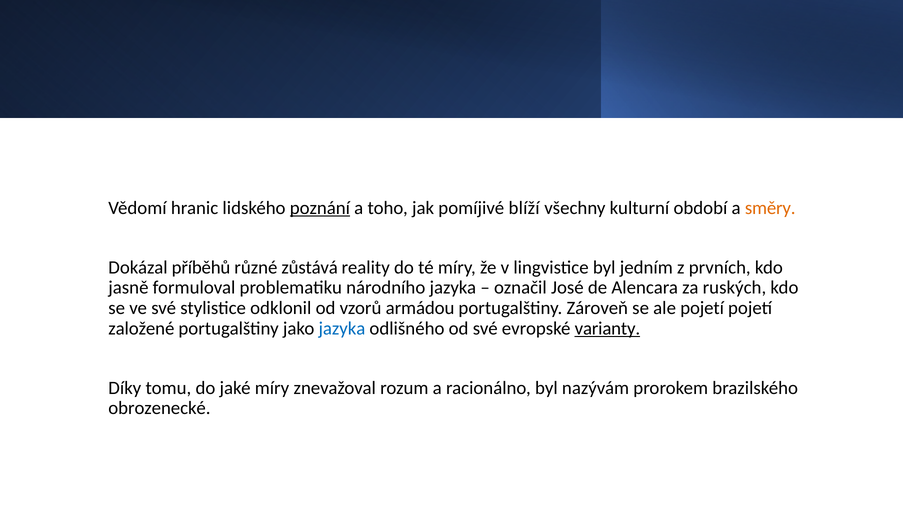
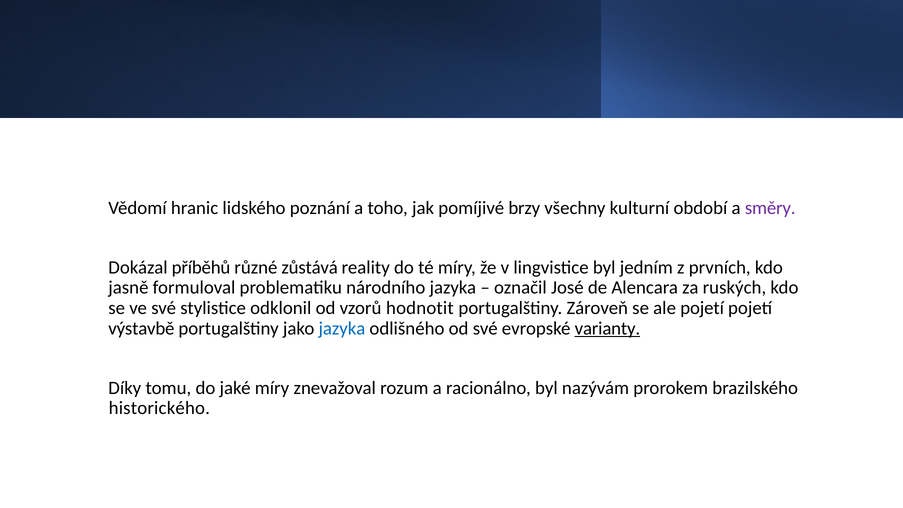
poznání underline: present -> none (320, 208)
blíží: blíží -> brzy (524, 208)
směry colour: orange -> purple (770, 208)
armádou: armádou -> hodnotit (420, 308)
založené: založené -> výstavbě (141, 328)
obrozenecké: obrozenecké -> historického (159, 408)
